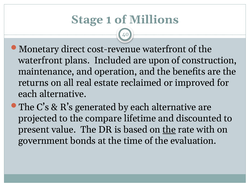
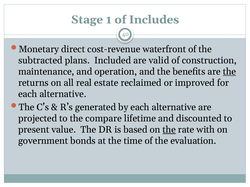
Millions: Millions -> Includes (154, 20)
waterfront: waterfront -> subtracted (40, 61)
upon: upon -> valid (159, 61)
the underline: none -> present (229, 72)
